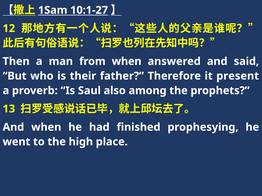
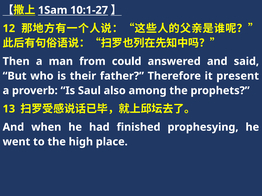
from when: when -> could (127, 61)
